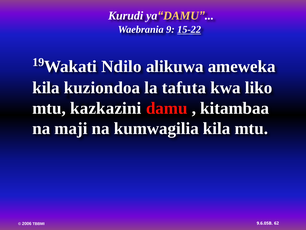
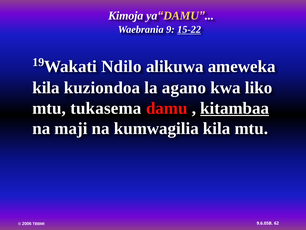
Kurudi: Kurudi -> Kimoja (126, 16)
tafuta: tafuta -> agano (184, 88)
kazkazini: kazkazini -> tukasema (106, 108)
kitambaa underline: none -> present (235, 108)
